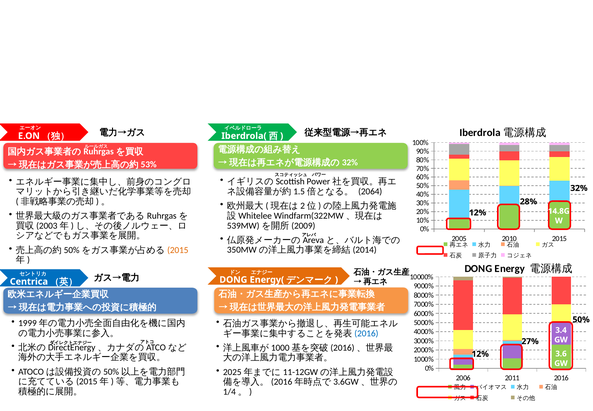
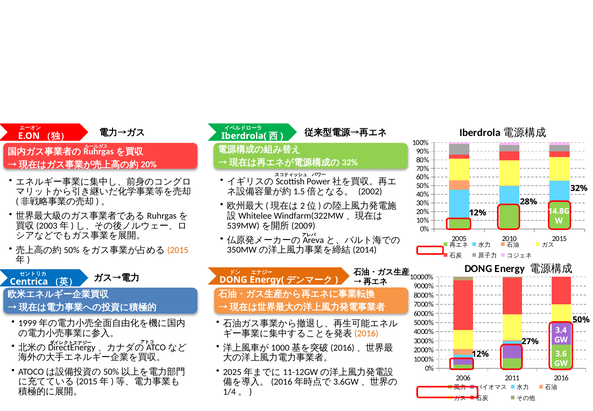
53%: 53% -> 20% (149, 164)
2064: 2064 -> 2002 (370, 191)
2016 colour: blue -> orange (366, 333)
